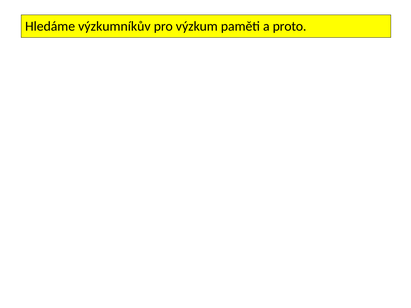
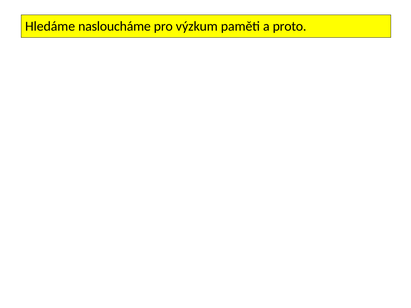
výzkumníkův: výzkumníkův -> nasloucháme (114, 26)
